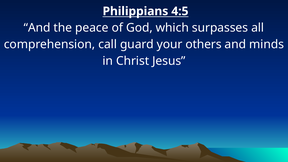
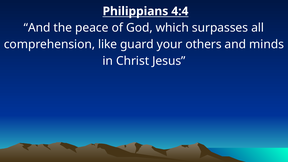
4:5: 4:5 -> 4:4 (180, 11)
call: call -> like (108, 44)
